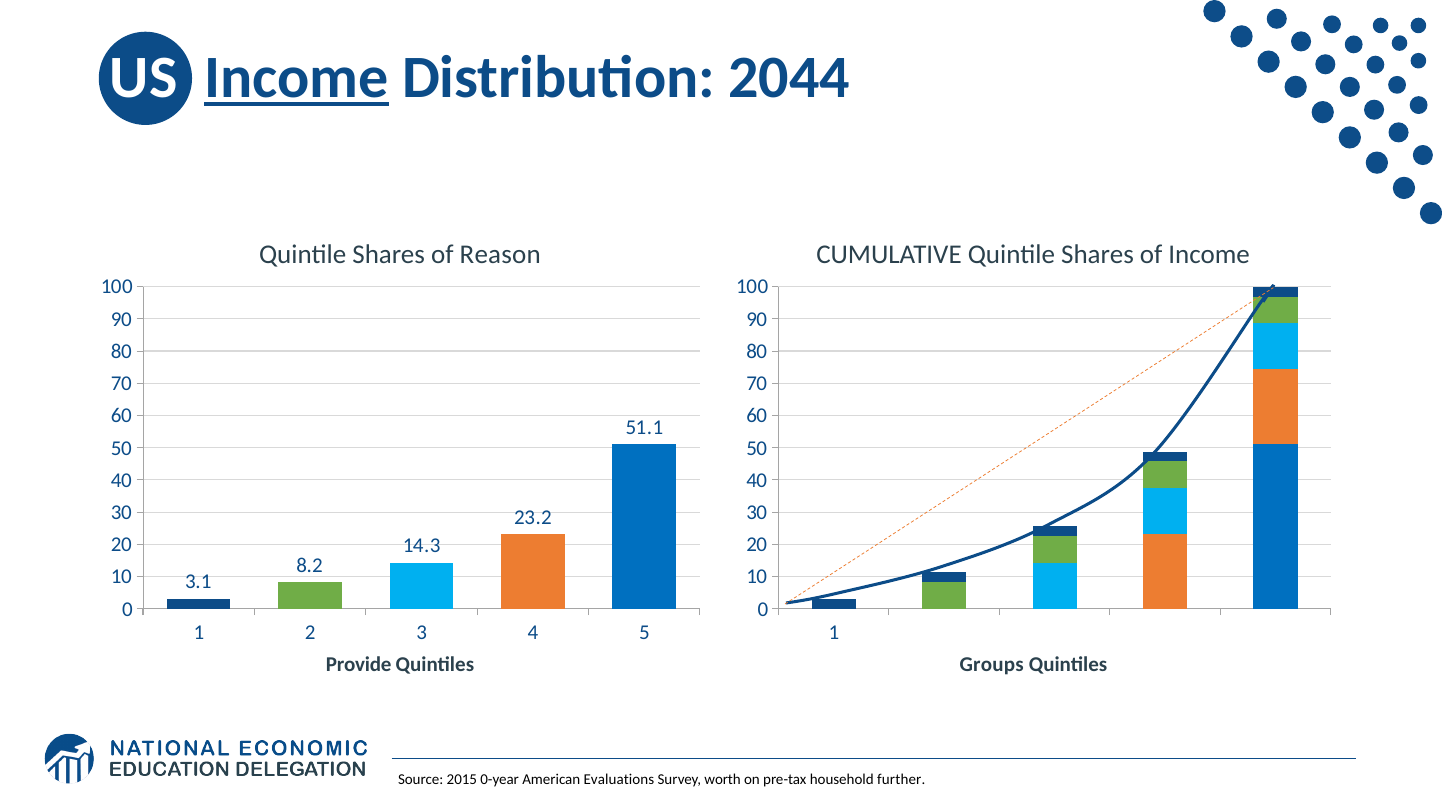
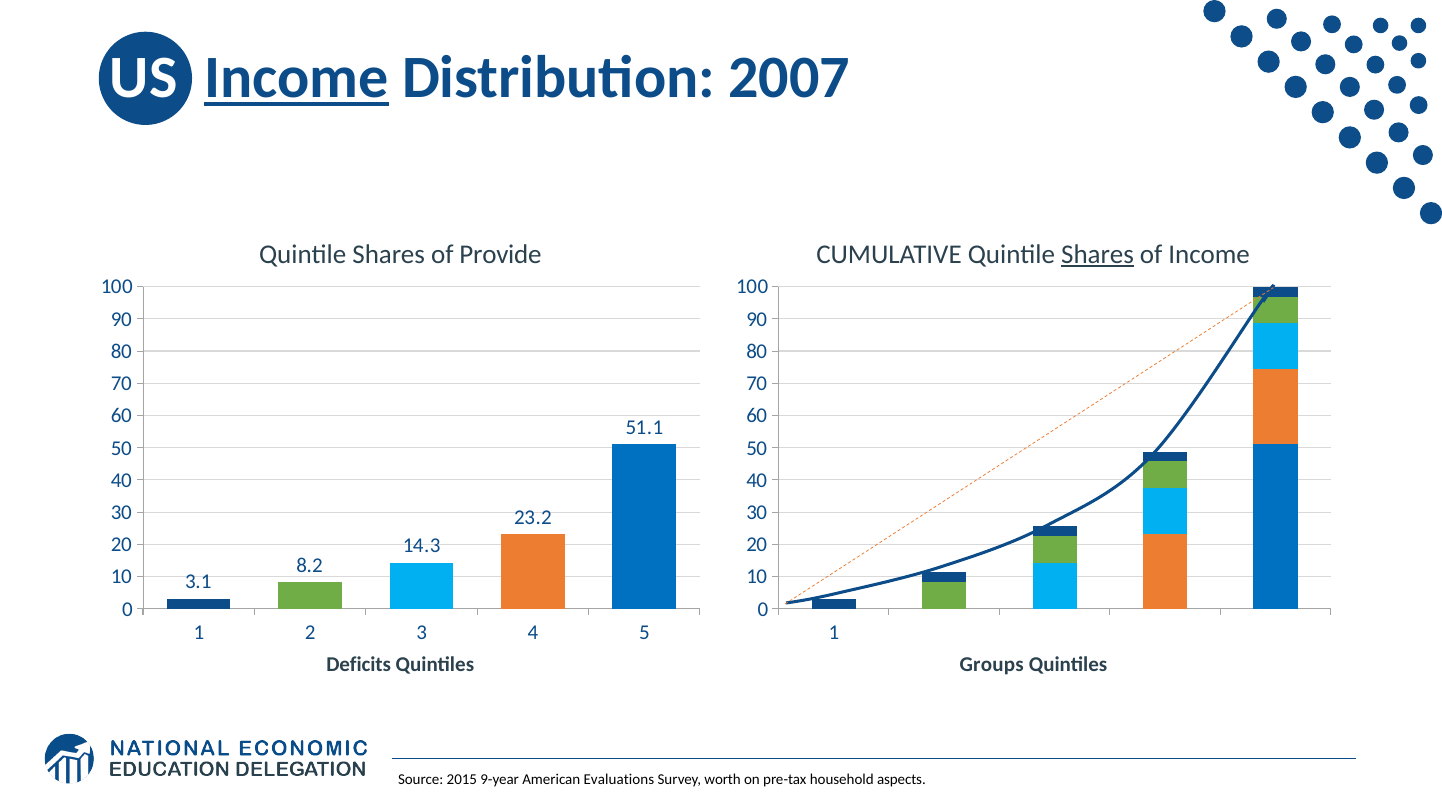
2044: 2044 -> 2007 (789, 78)
Reason: Reason -> Provide (500, 254)
Shares underline: none -> present (1098, 254)
Provide: Provide -> Deficits (359, 665)
0-year: 0-year -> 9-year (500, 779)
further: further -> aspects (901, 779)
